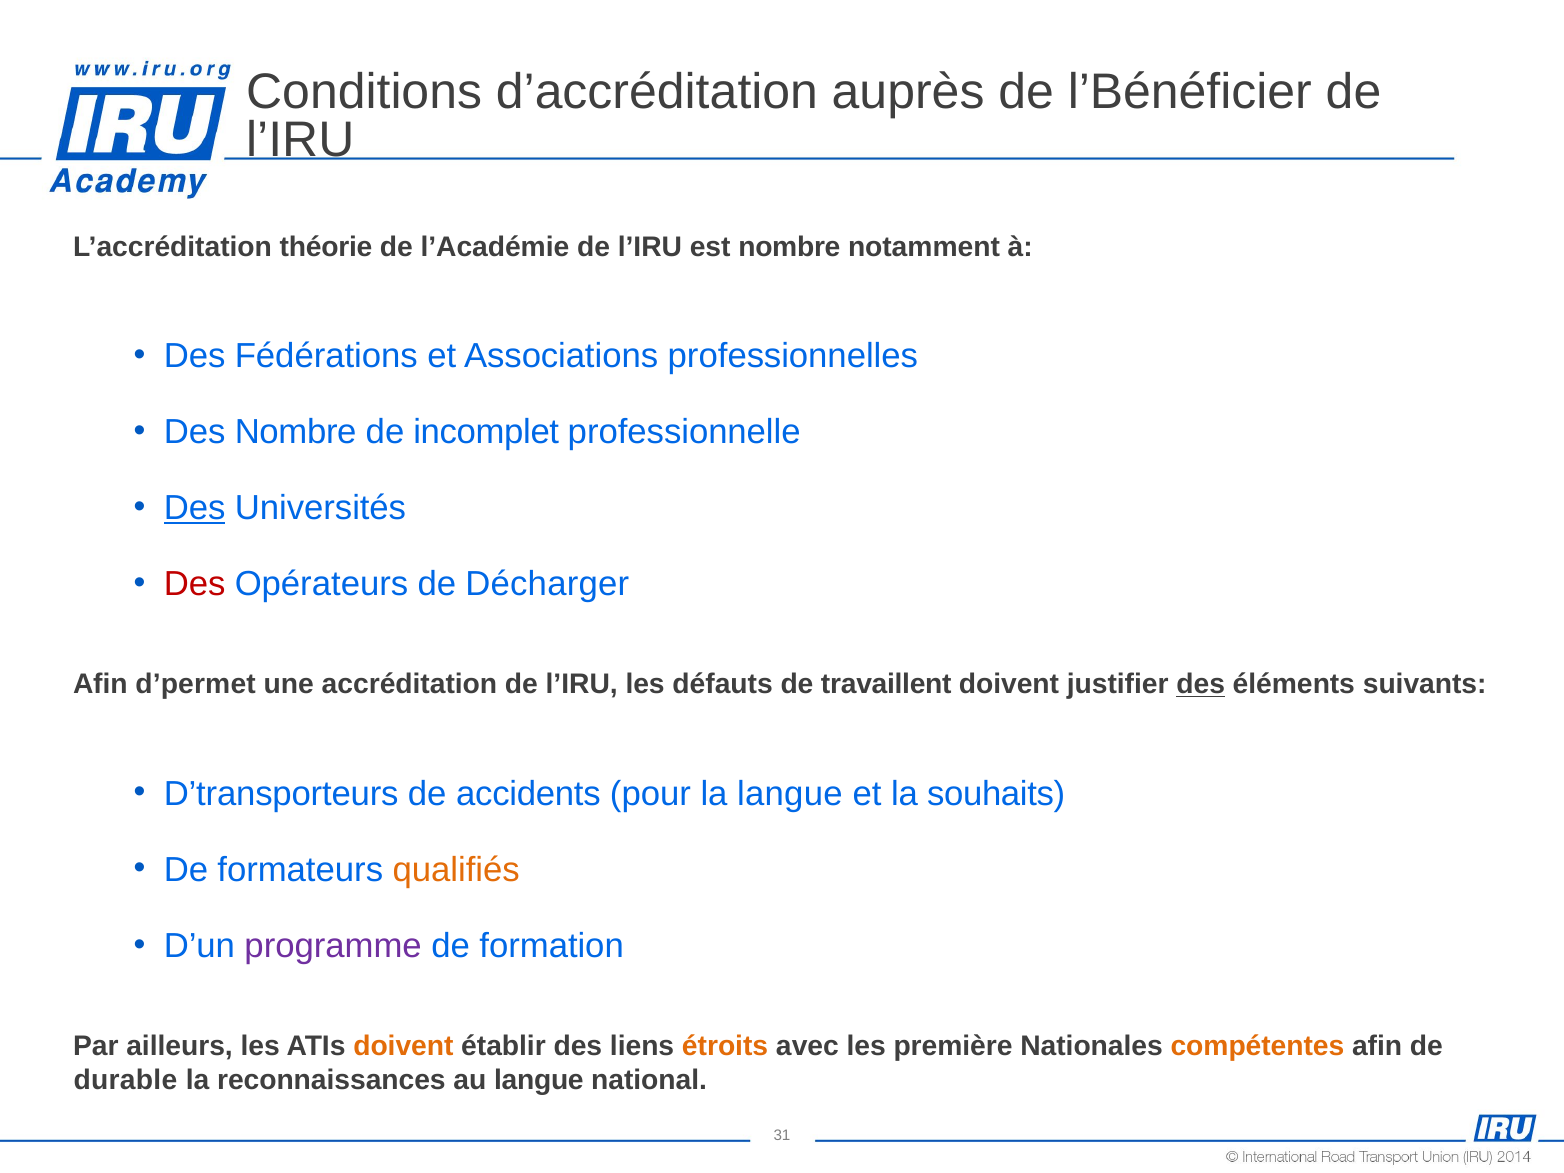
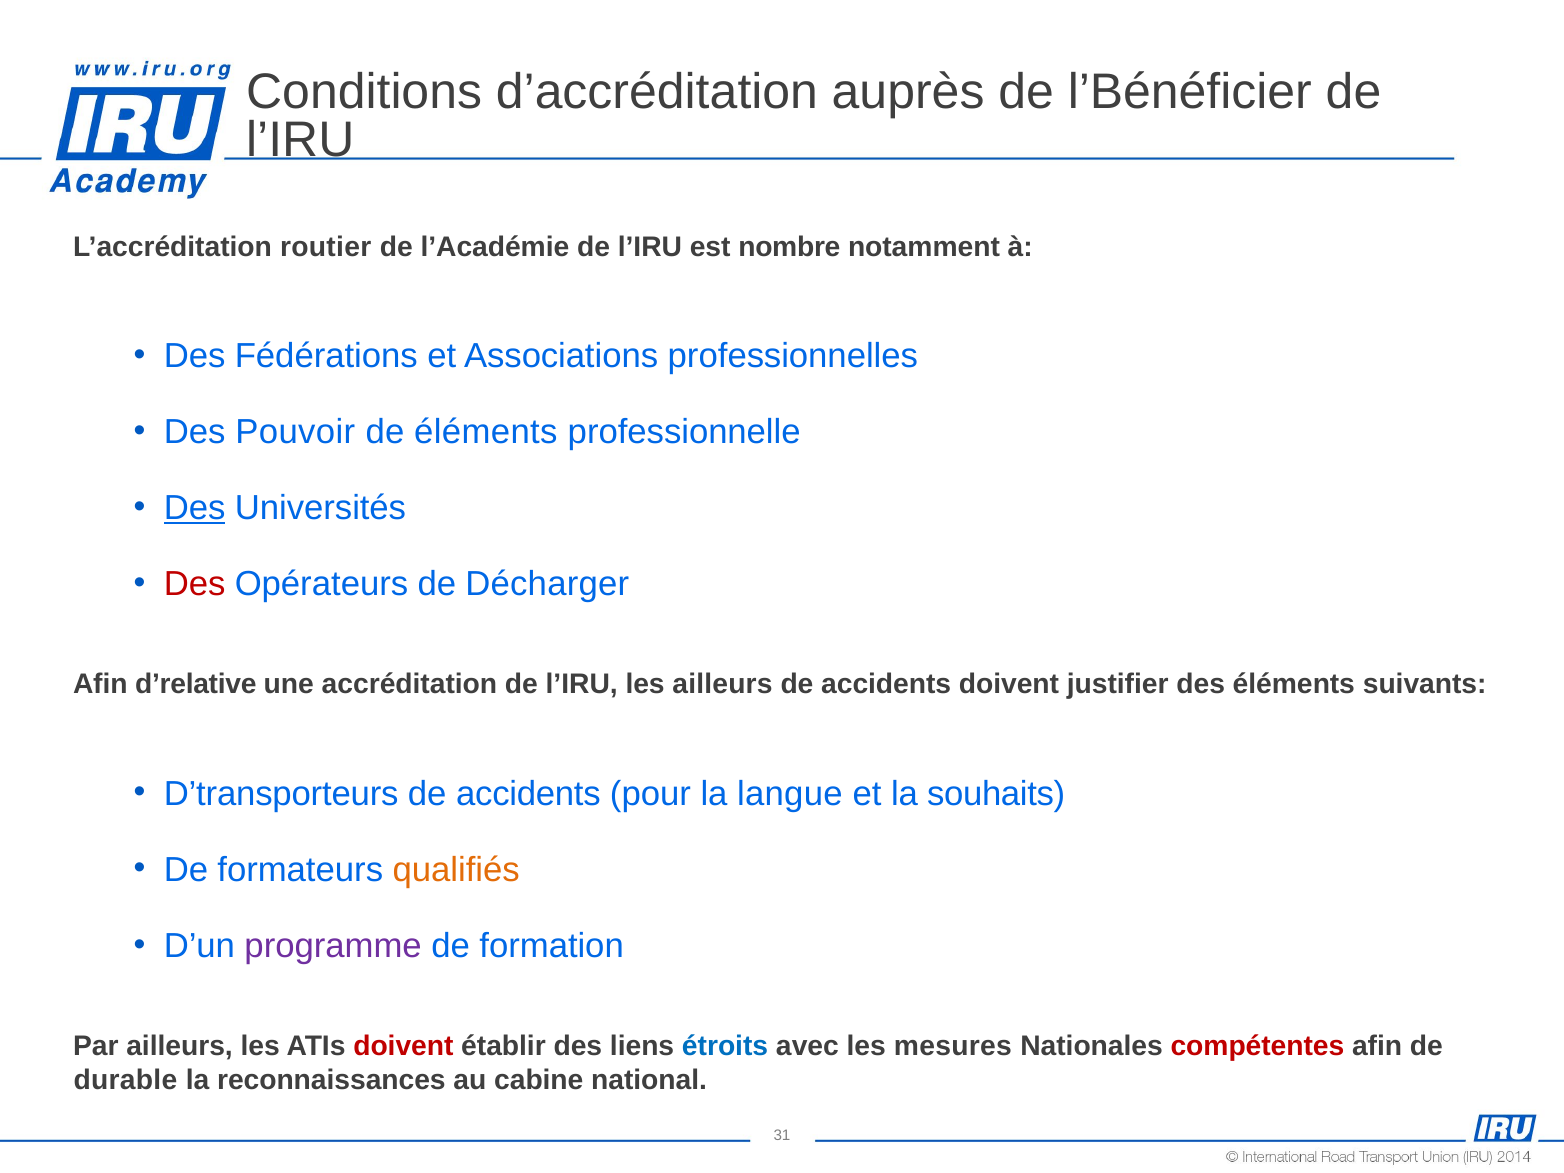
théorie: théorie -> routier (326, 247)
Des Nombre: Nombre -> Pouvoir (295, 432)
de incomplet: incomplet -> éléments (486, 432)
d’permet: d’permet -> d’relative (196, 684)
les défauts: défauts -> ailleurs (723, 684)
travaillent: travaillent -> accidents (886, 684)
des underline: present -> none (1201, 684)
doivent colour: orange -> red (403, 1046)
étroits colour: orange -> blue (725, 1046)
première: première -> mesures (953, 1046)
compétentes colour: orange -> red (1257, 1046)
au langue: langue -> cabine (539, 1080)
